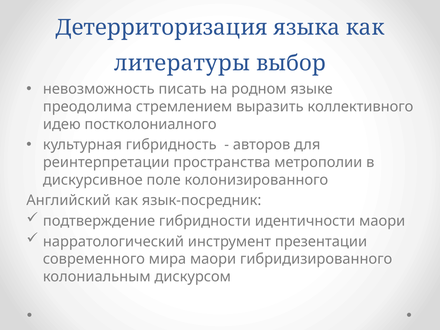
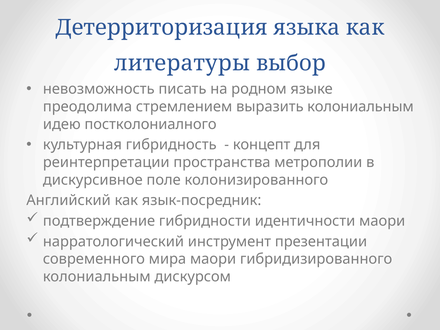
выразить коллективного: коллективного -> колониальным (360, 107)
авторов: авторов -> концепт (262, 145)
